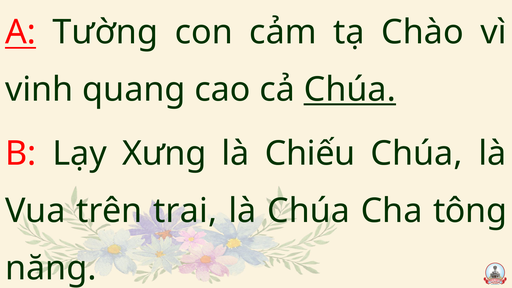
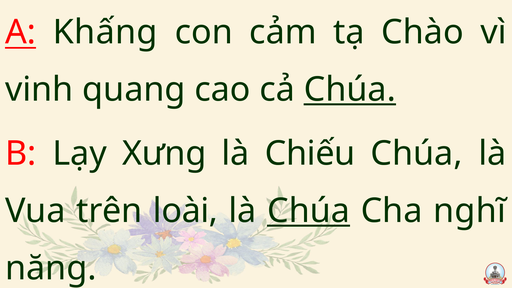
Tường: Tường -> Khấng (105, 32)
trai: trai -> loài (186, 211)
Chúa underline: none -> present (309, 211)
tông: tông -> nghĩ (470, 211)
